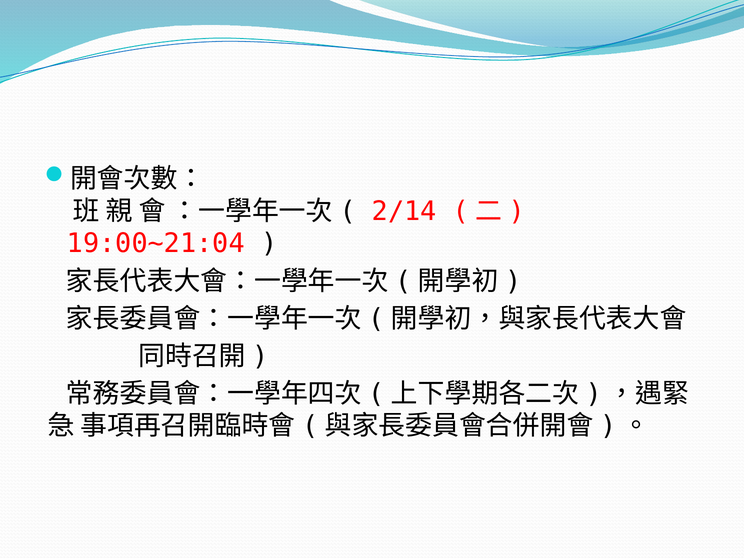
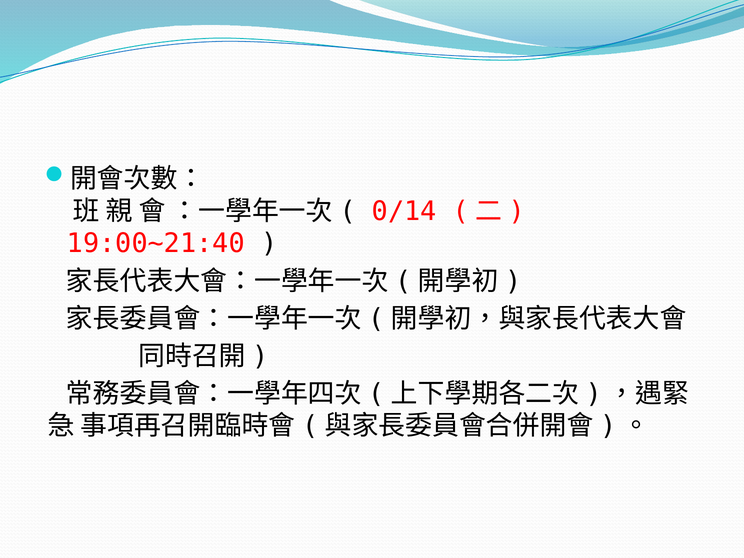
2/14: 2/14 -> 0/14 (404, 211)
19:00~21:04: 19:00~21:04 -> 19:00~21:40 (156, 244)
